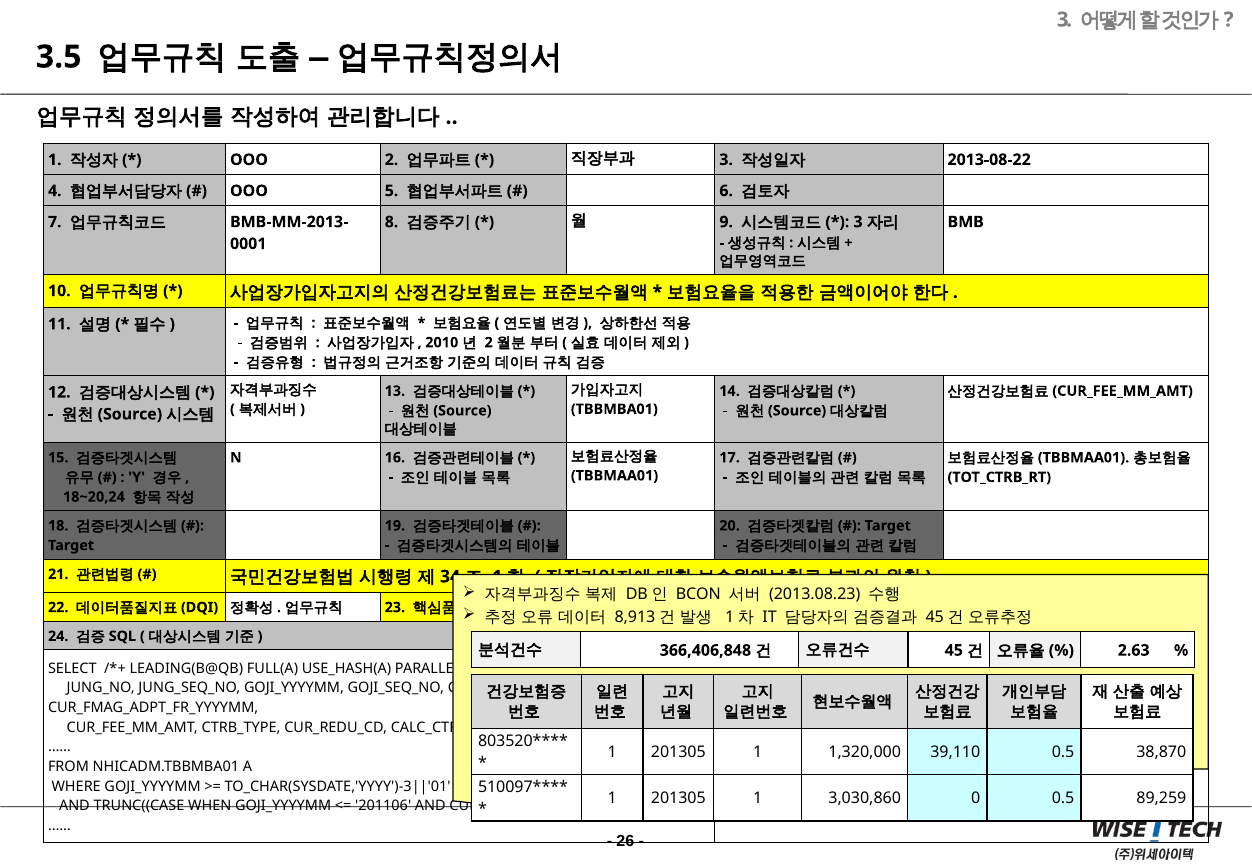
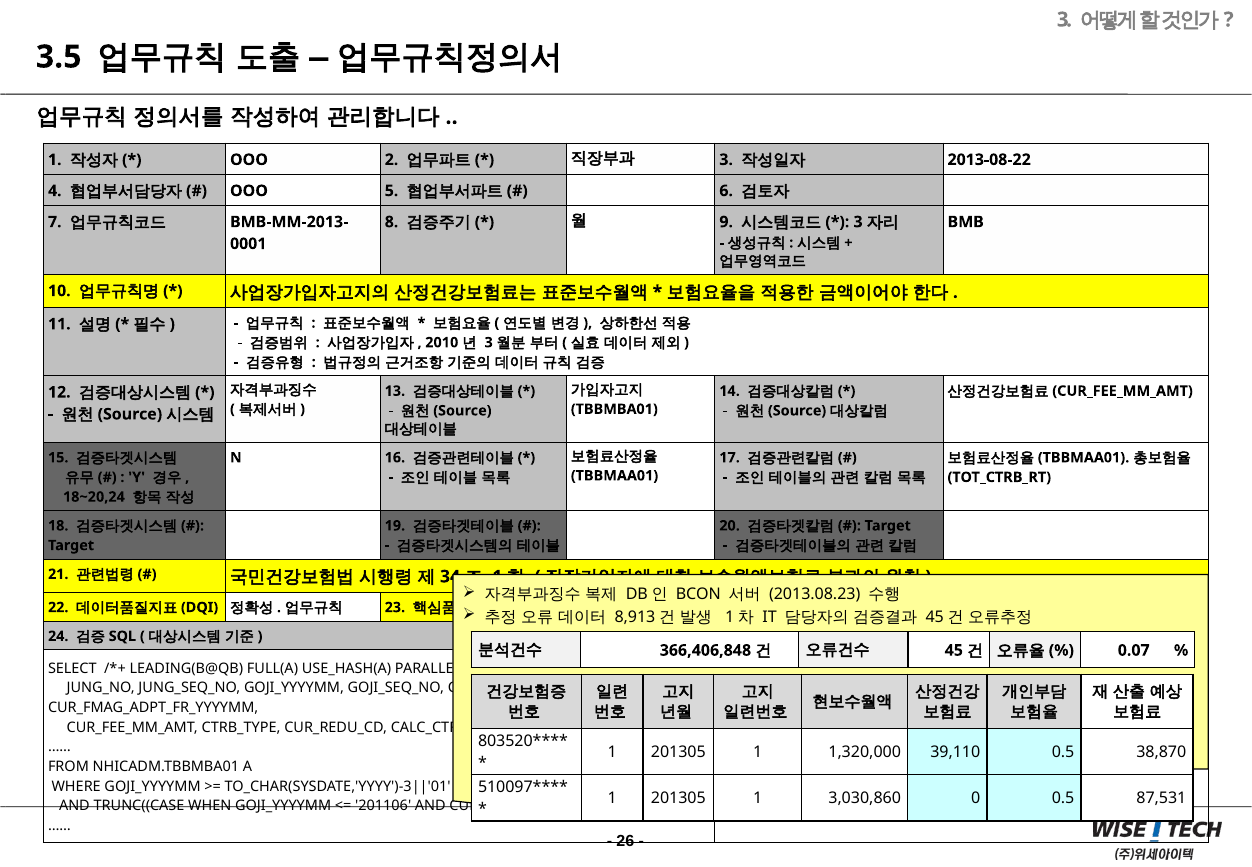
2: 2 -> 3 (489, 342)
2.63: 2.63 -> 0.07 (1134, 650)
89,259: 89,259 -> 87,531 (1161, 798)
